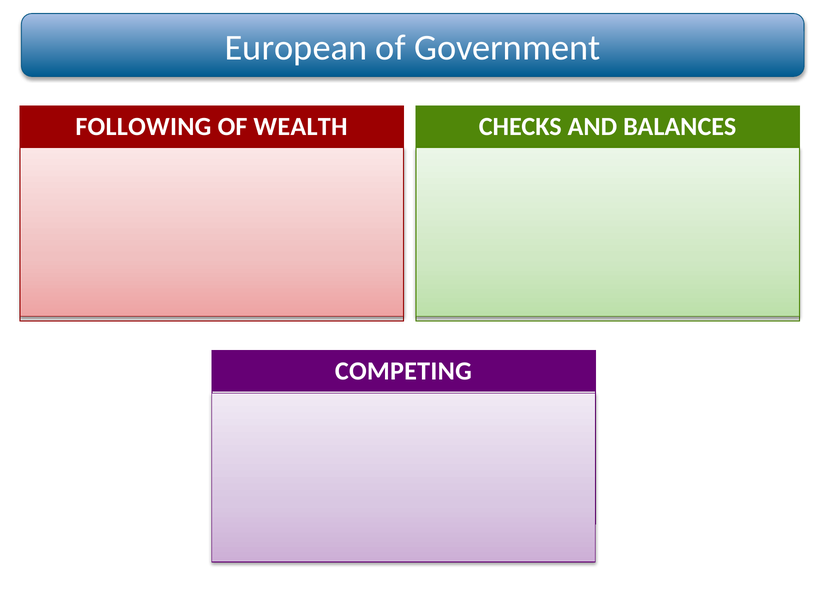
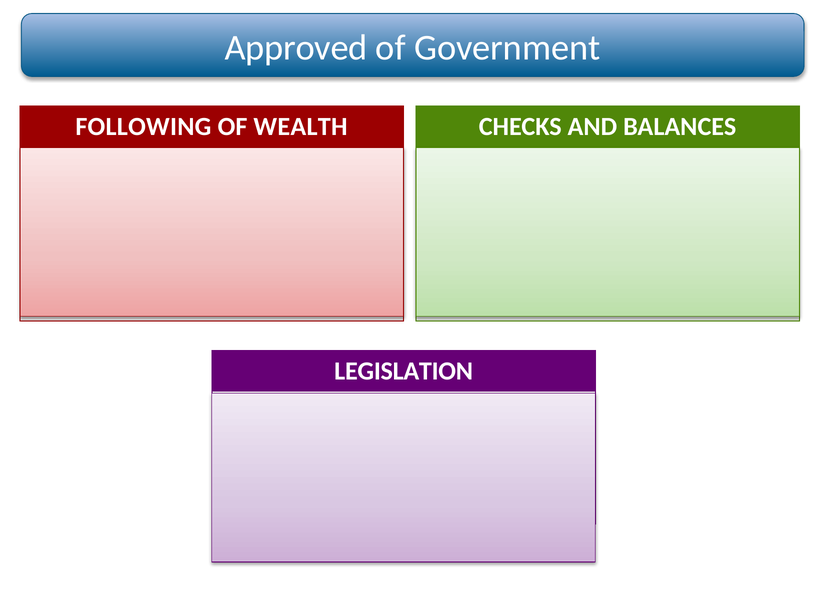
European: European -> Approved (296, 48)
COMPETING: COMPETING -> LEGISLATION (404, 371)
